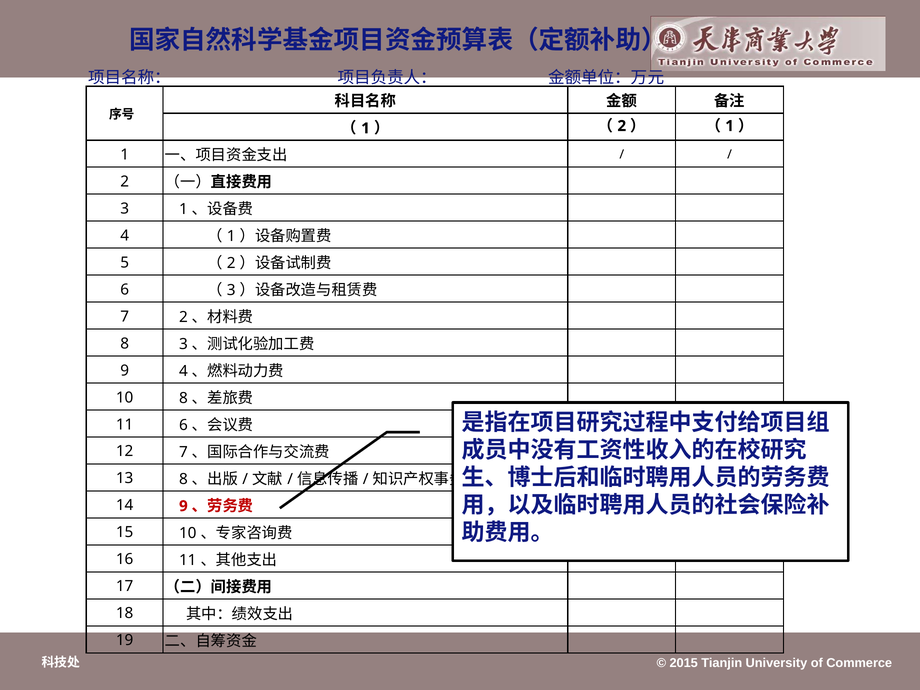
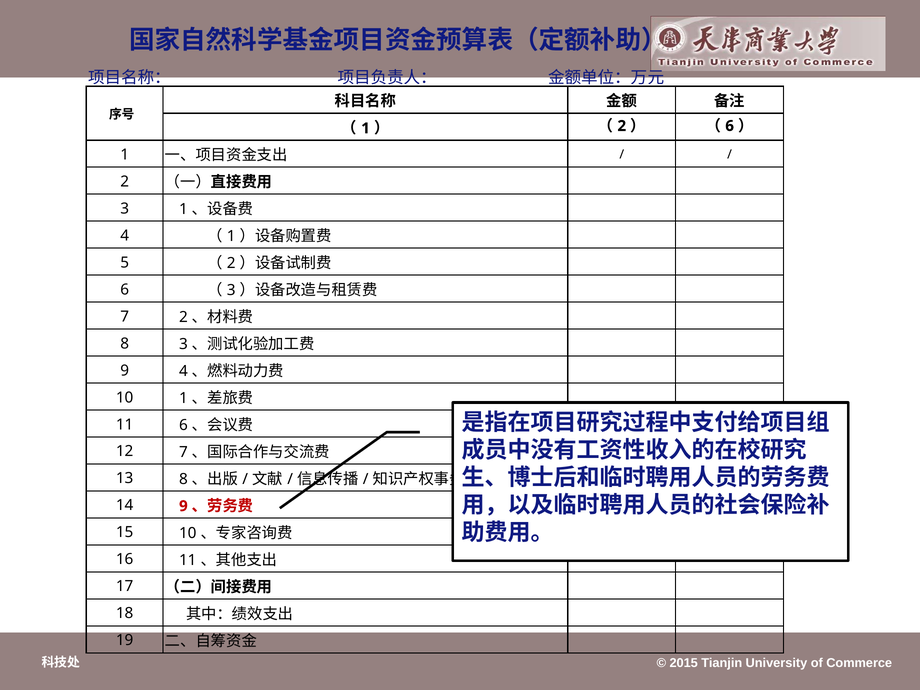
1: 1 -> 6 (730, 126)
10 8: 8 -> 1 (183, 398)
